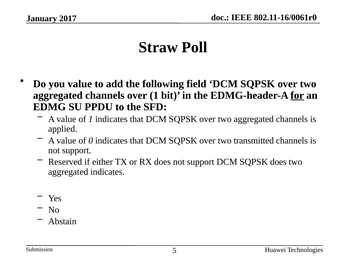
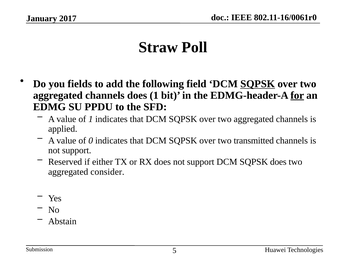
you value: value -> fields (80, 84)
SQPSK underline: none -> present (258, 84)
channels over: over -> does (137, 95)
aggregated indicates: indicates -> consider (107, 172)
